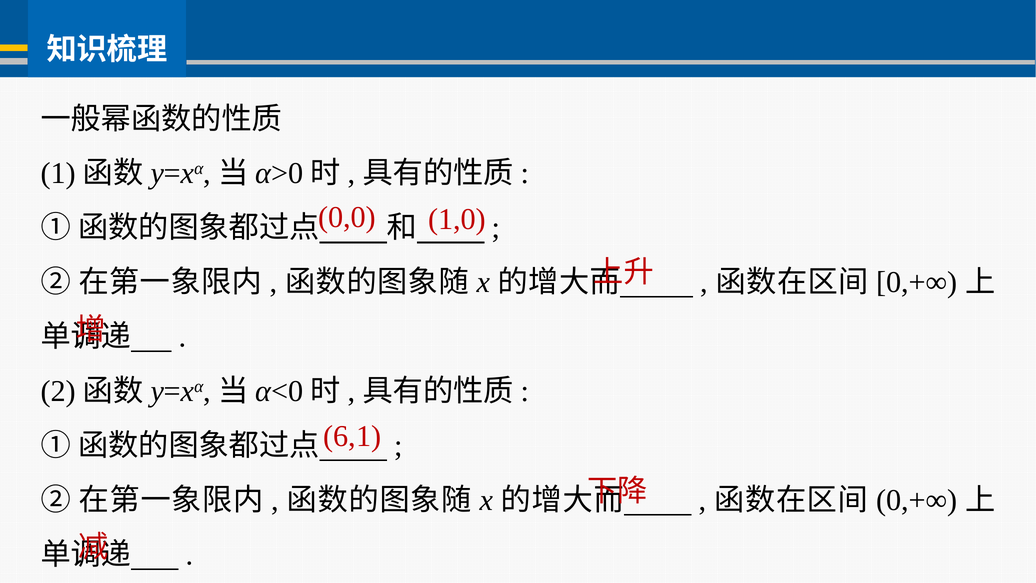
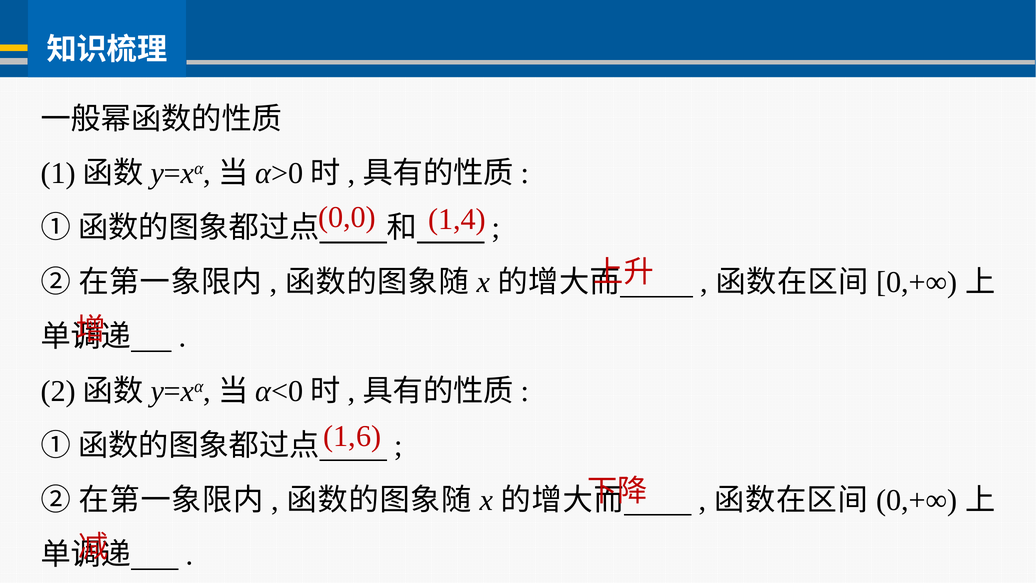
1,0: 1,0 -> 1,4 (457, 219)
6,1: 6,1 -> 1,6 (352, 436)
